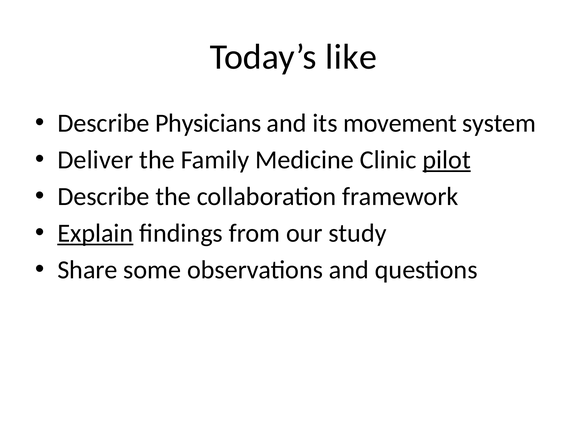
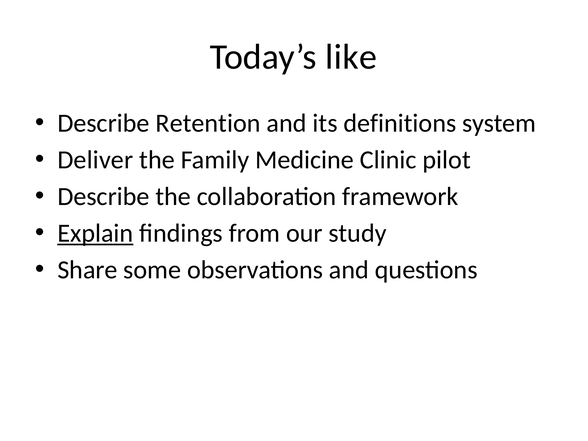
Physicians: Physicians -> Retention (208, 123)
movement: movement -> definitions (400, 123)
pilot underline: present -> none (447, 160)
